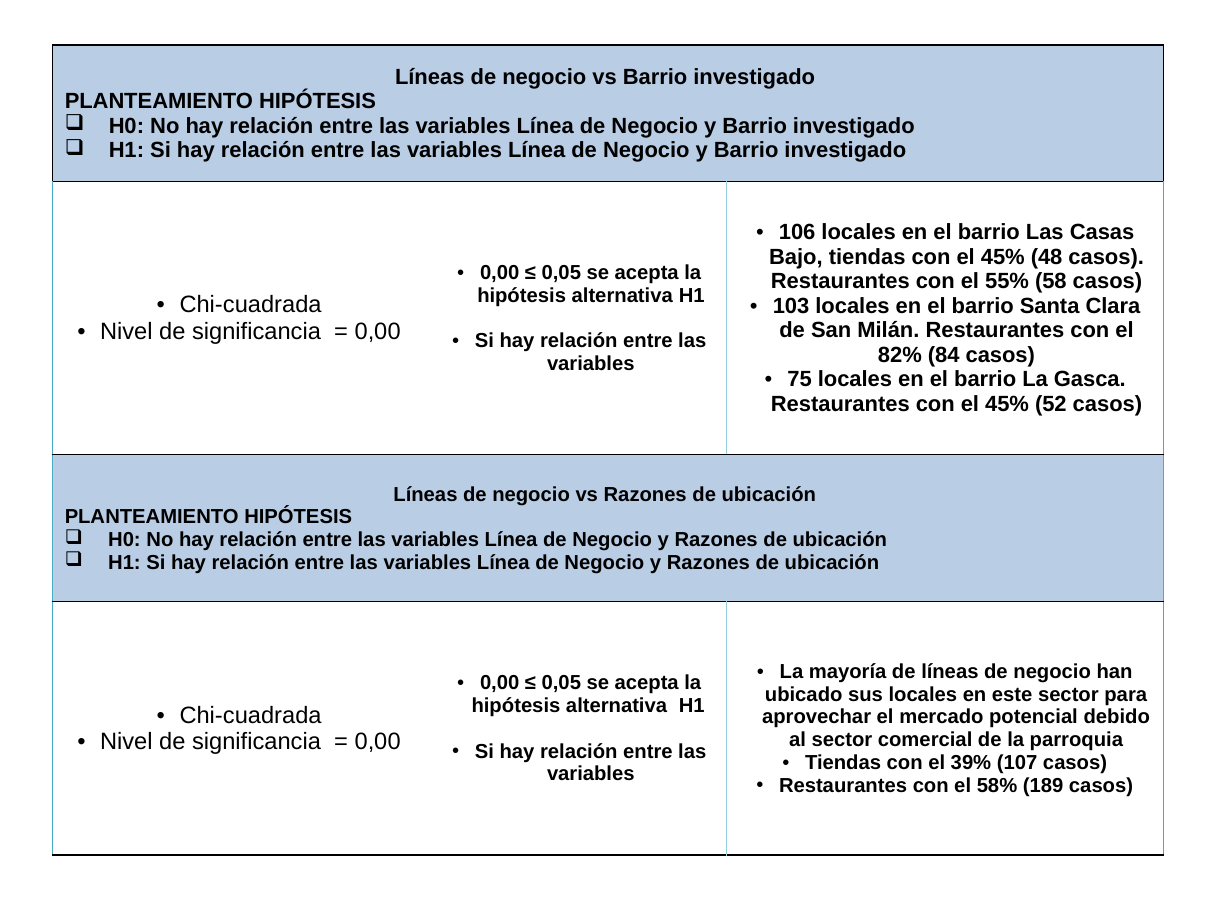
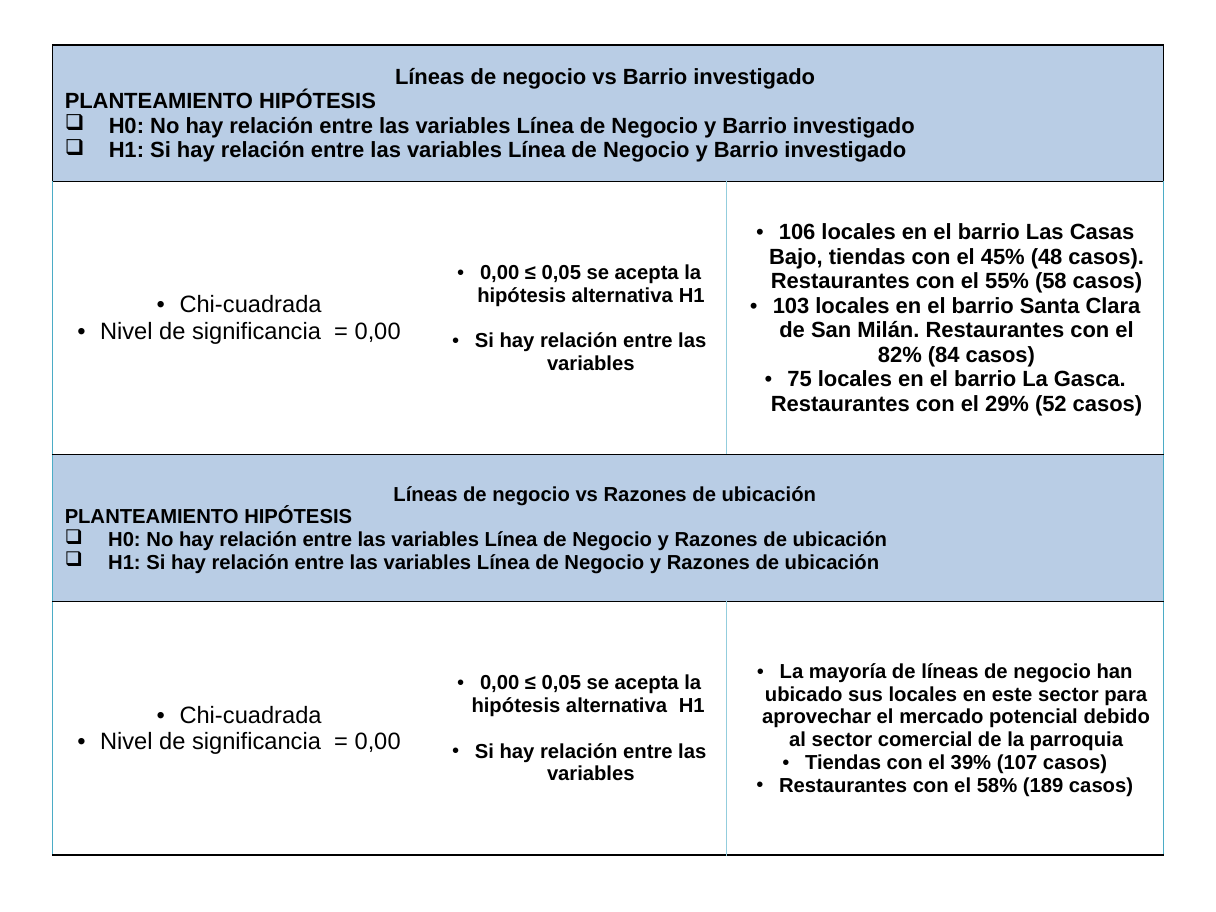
Restaurantes con el 45%: 45% -> 29% (1007, 404)
